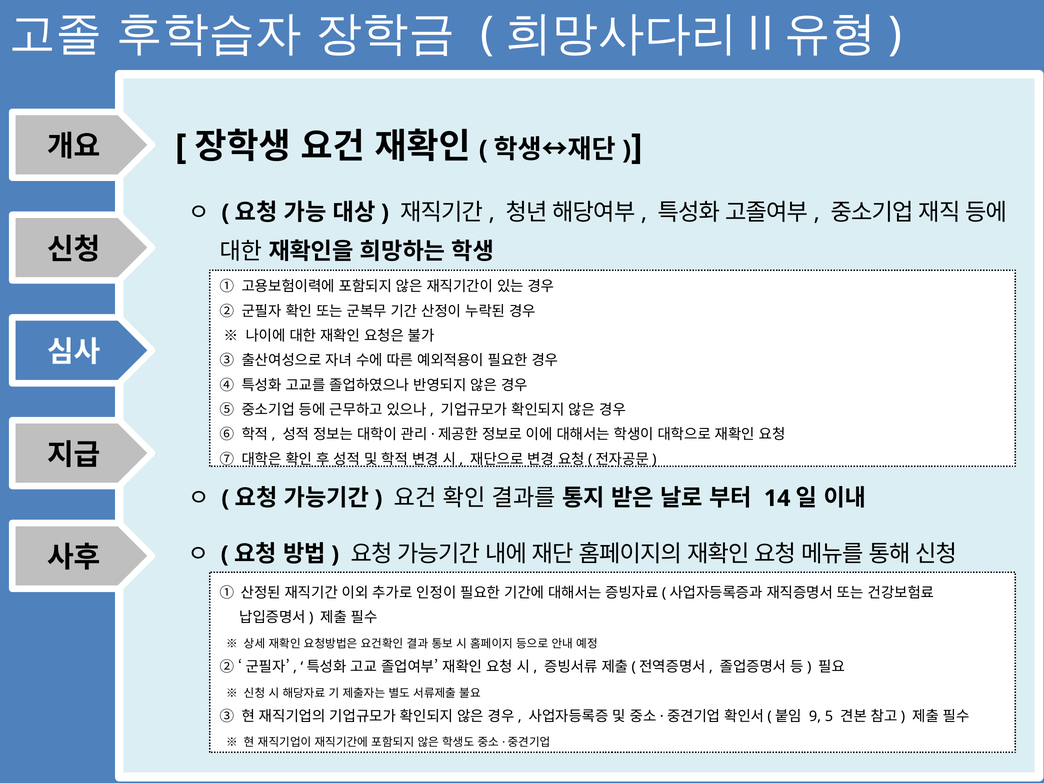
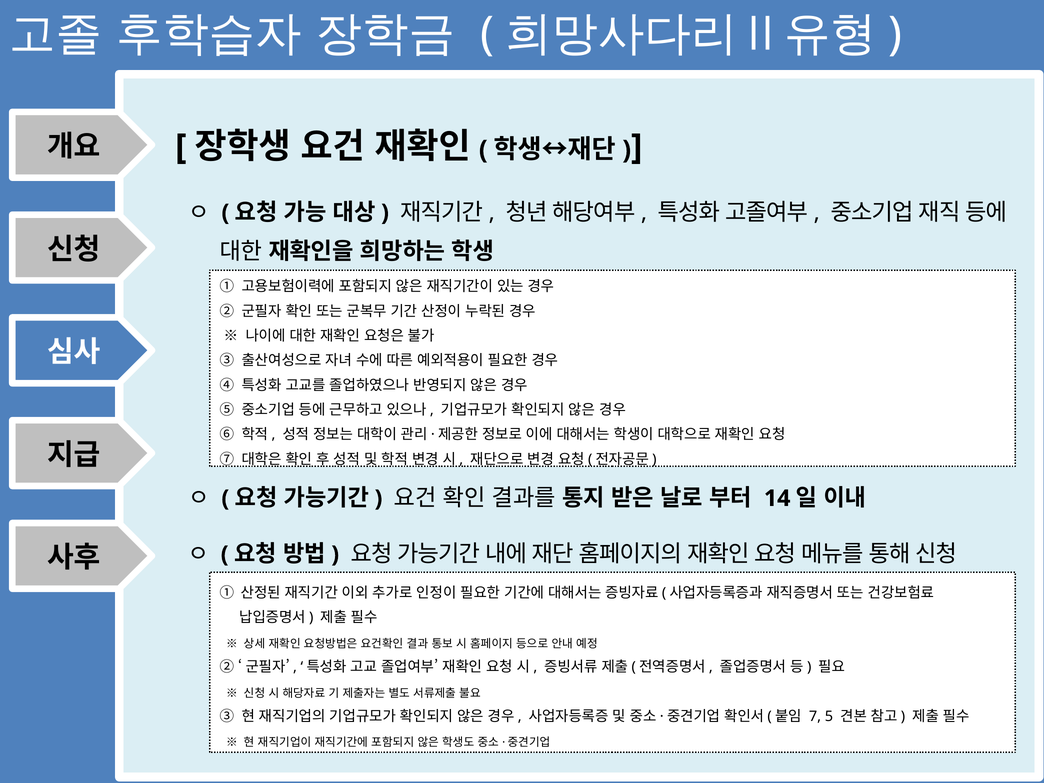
9: 9 -> 7 (815, 716)
